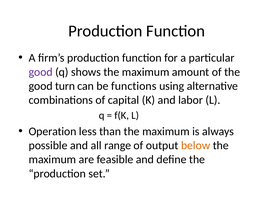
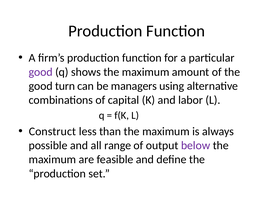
functions: functions -> managers (134, 86)
Operation: Operation -> Construct (52, 131)
below colour: orange -> purple (196, 145)
